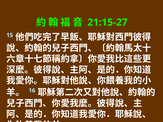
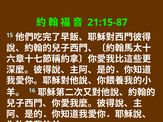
21:15-27: 21:15-27 -> 21:15-87 (107, 22)
